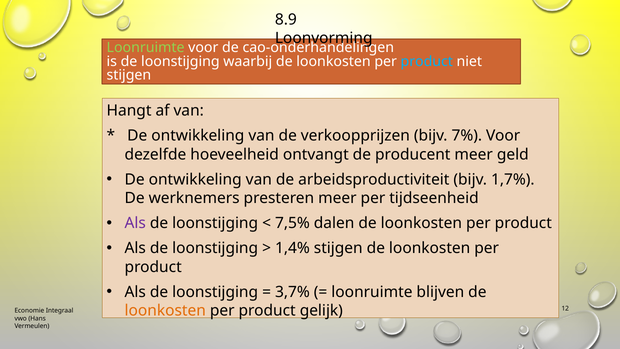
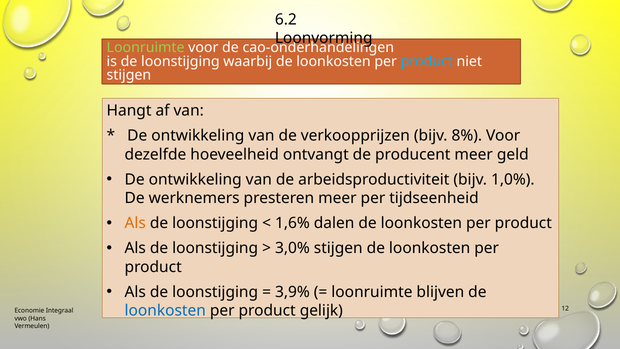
8.9: 8.9 -> 6.2 (286, 20)
7%: 7% -> 8% (467, 136)
1,7%: 1,7% -> 1,0% (513, 179)
Als colour: purple -> orange (135, 223)
7,5%: 7,5% -> 1,6% (292, 223)
1,4%: 1,4% -> 3,0% (292, 248)
3,7%: 3,7% -> 3,9% (292, 292)
loonkosten colour: orange -> blue (165, 310)
